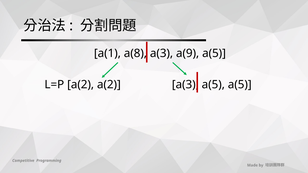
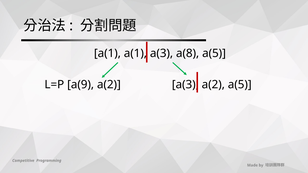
a(1 a(8: a(8 -> a(1 (135, 53)
a(9: a(9 -> a(8 (188, 53)
L=P a(2: a(2 -> a(9 (81, 85)
a(5: a(5 -> a(2 (213, 85)
